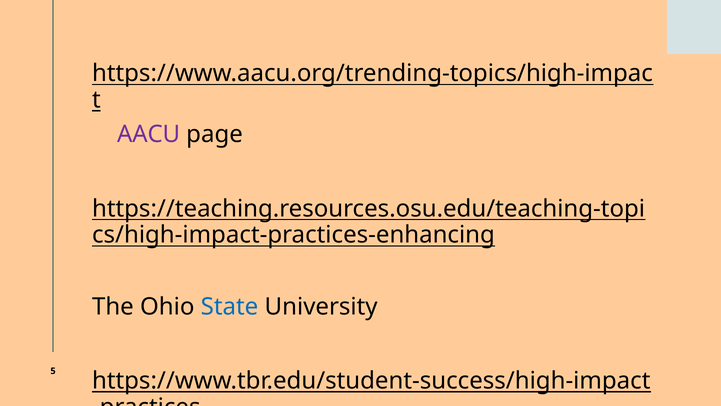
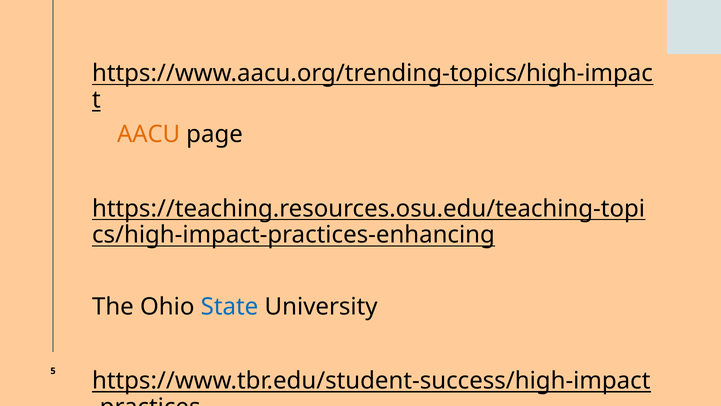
AACU colour: purple -> orange (149, 134)
